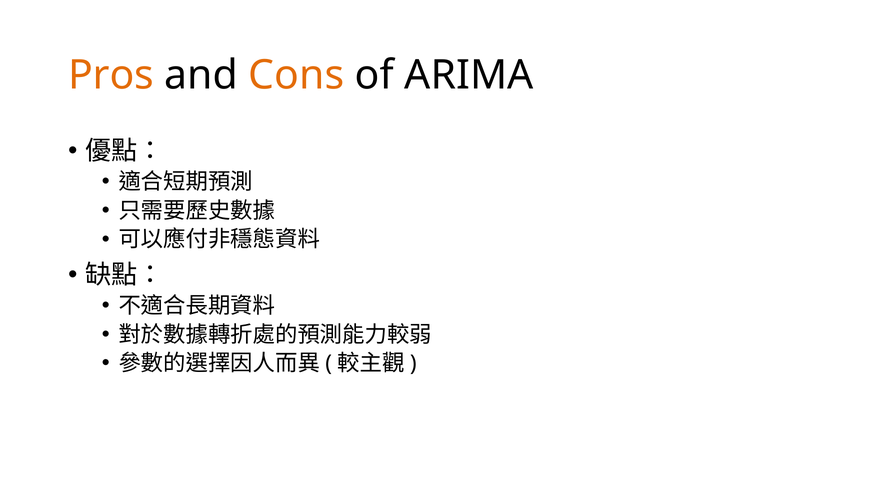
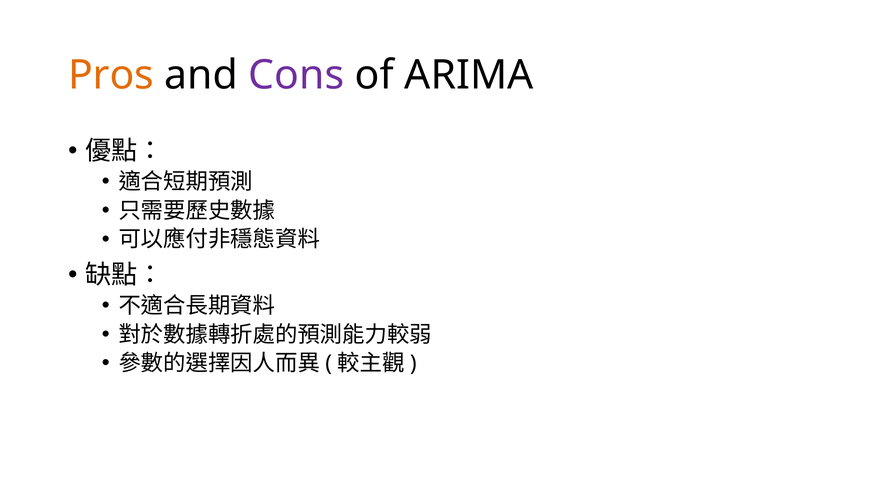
Cons colour: orange -> purple (296, 75)
